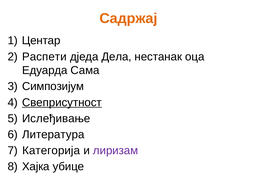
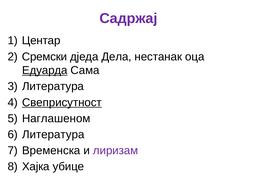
Садржај colour: orange -> purple (128, 18)
Распети: Распети -> Сремски (45, 57)
Едуарда underline: none -> present (45, 70)
Симпозијум: Симпозијум -> Литература (53, 86)
Ислеђивање: Ислеђивање -> Наглашеном (56, 118)
Категорија: Категорија -> Временска (51, 150)
